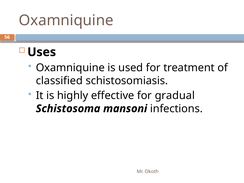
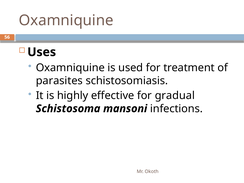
classified: classified -> parasites (59, 81)
